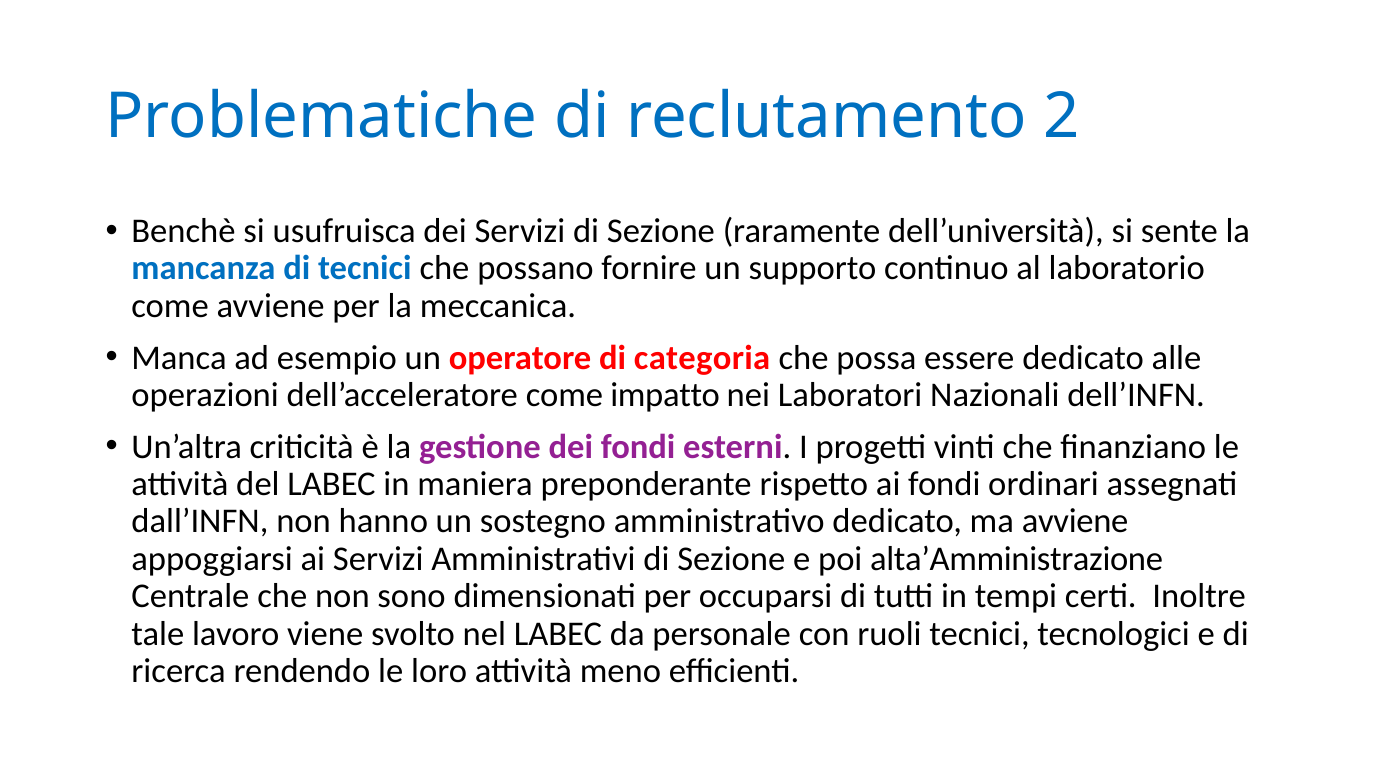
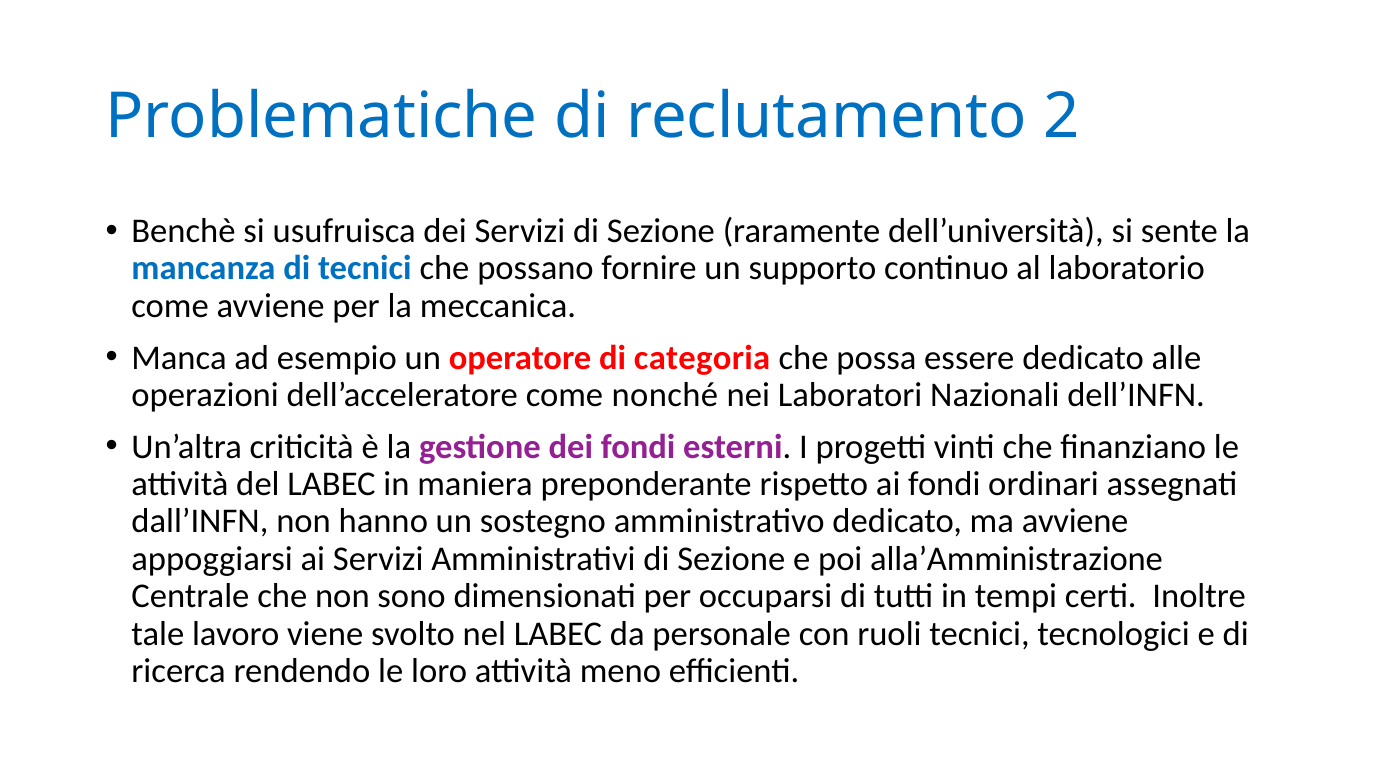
impatto: impatto -> nonché (665, 395)
alta’Amministrazione: alta’Amministrazione -> alla’Amministrazione (1016, 559)
